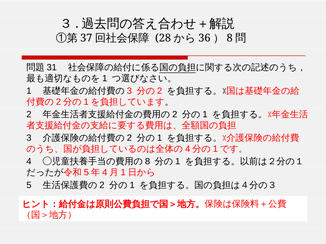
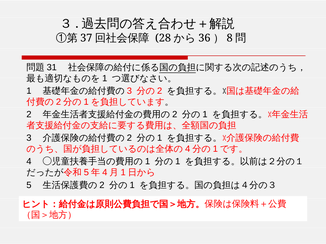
8: 8 -> 1 (148, 162)
